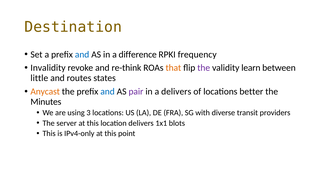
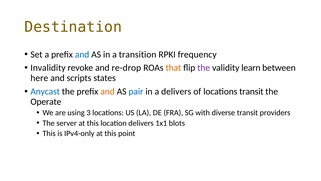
difference: difference -> transition (138, 54)
re-think: re-think -> re-drop (126, 68)
little: little -> here (39, 78)
routes: routes -> scripts (79, 78)
Anycast colour: orange -> blue (45, 91)
and colour: blue -> orange (108, 91)
pair colour: purple -> blue (136, 91)
locations better: better -> transit (251, 91)
Minutes: Minutes -> Operate (46, 101)
